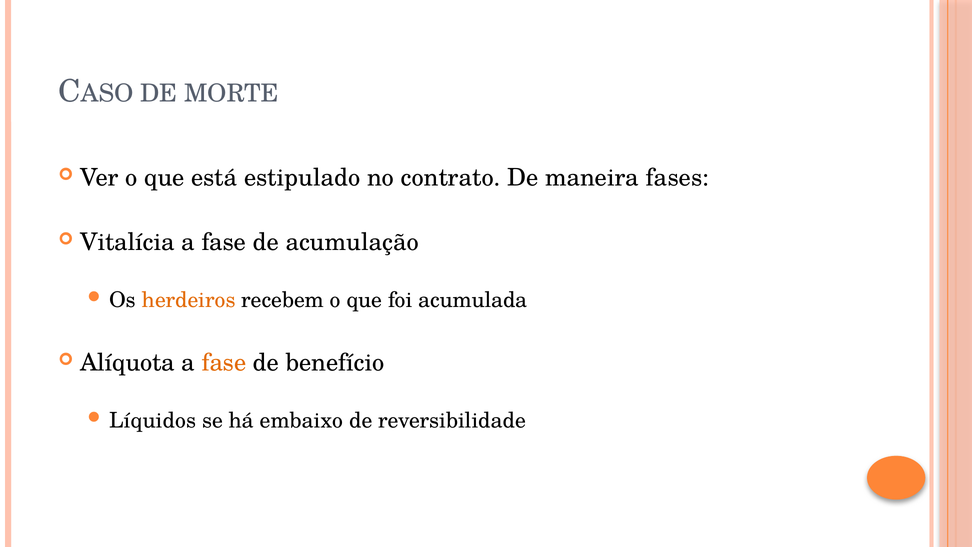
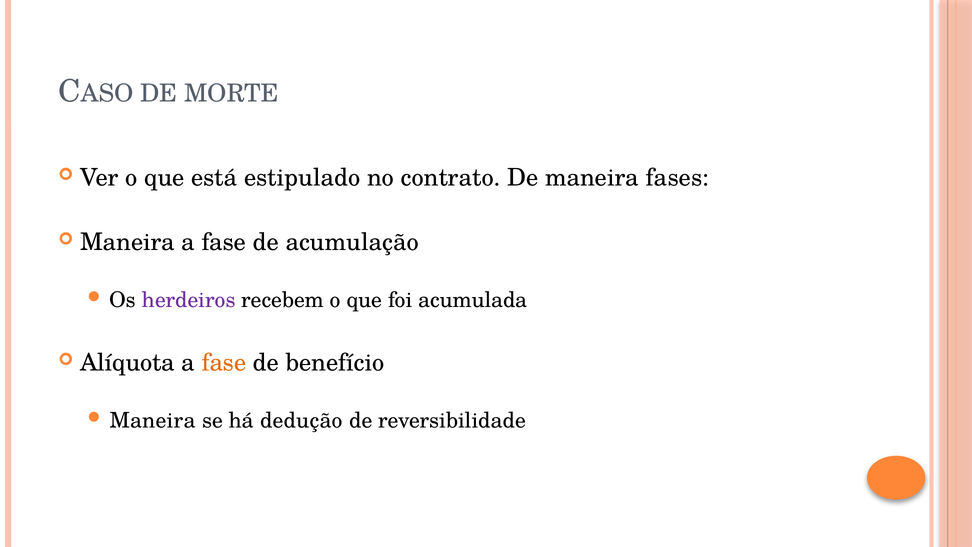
Vitalícia: Vitalícia -> Maneira (127, 242)
herdeiros colour: orange -> purple (189, 300)
Líquidos: Líquidos -> Maneira (153, 420)
embaixo: embaixo -> dedução (301, 420)
